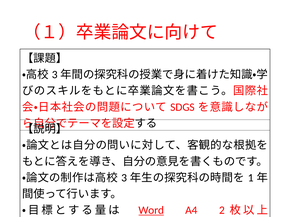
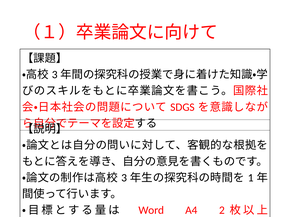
Word underline: present -> none (151, 211)
